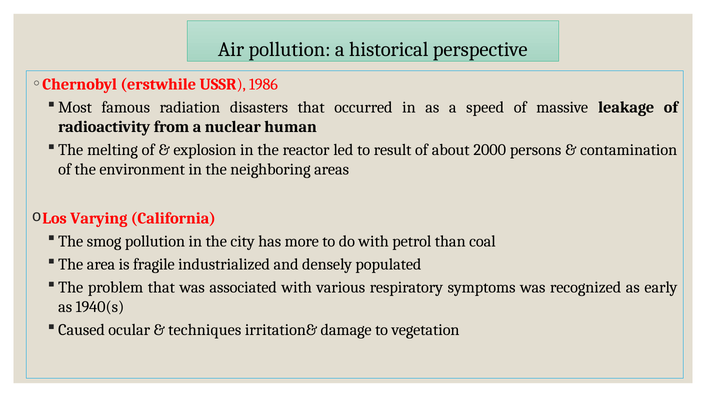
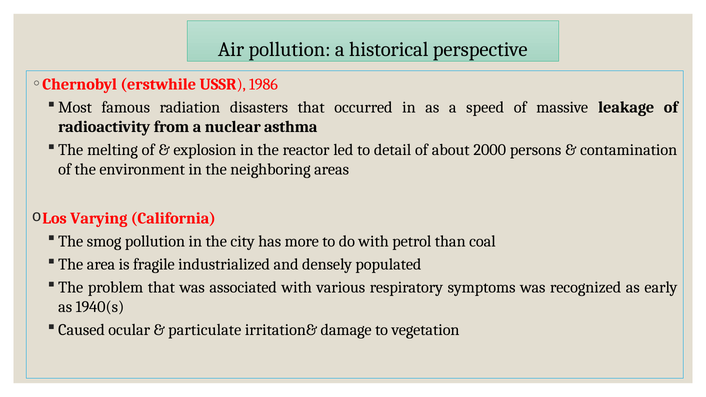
human: human -> asthma (291, 127)
result: result -> detail (393, 150)
techniques: techniques -> particulate (205, 330)
